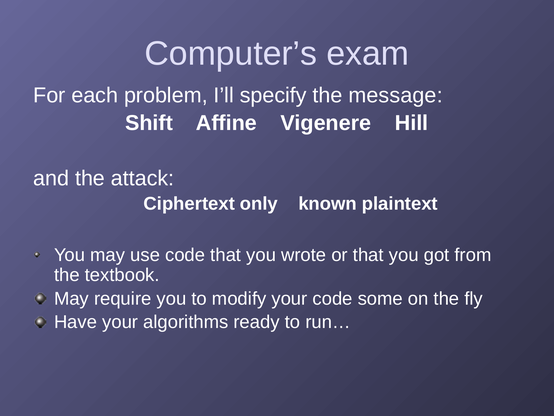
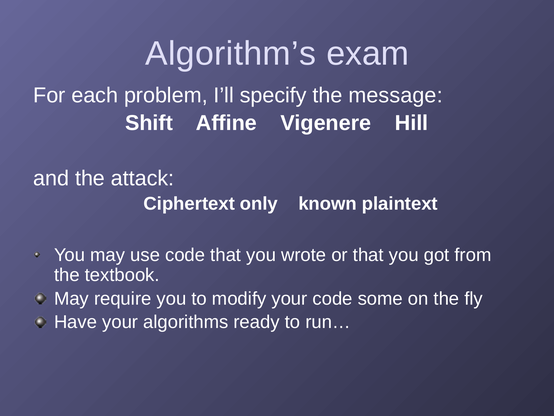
Computer’s: Computer’s -> Algorithm’s (231, 54)
